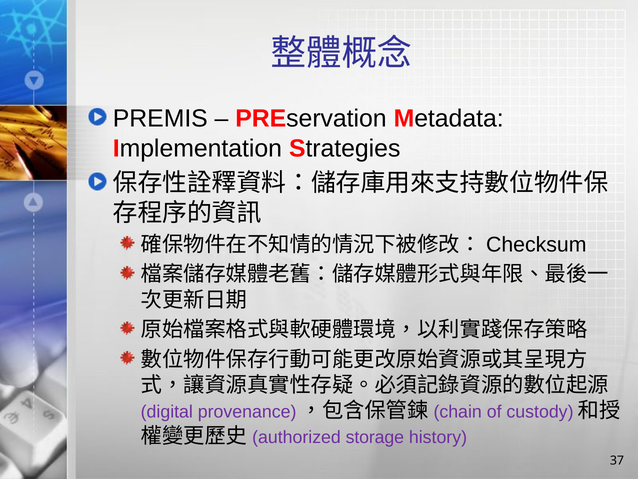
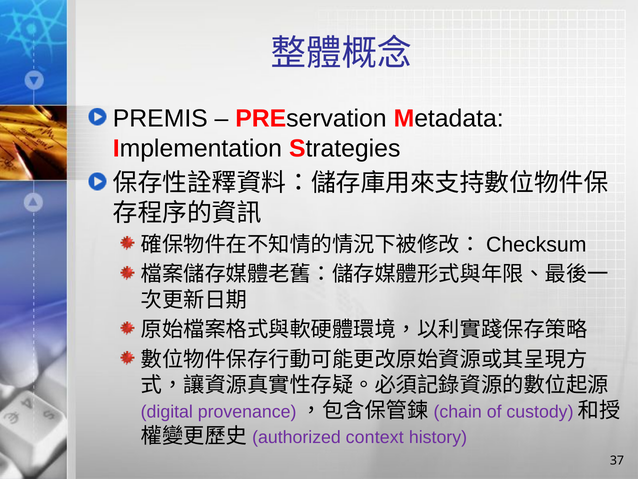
storage: storage -> context (375, 437)
